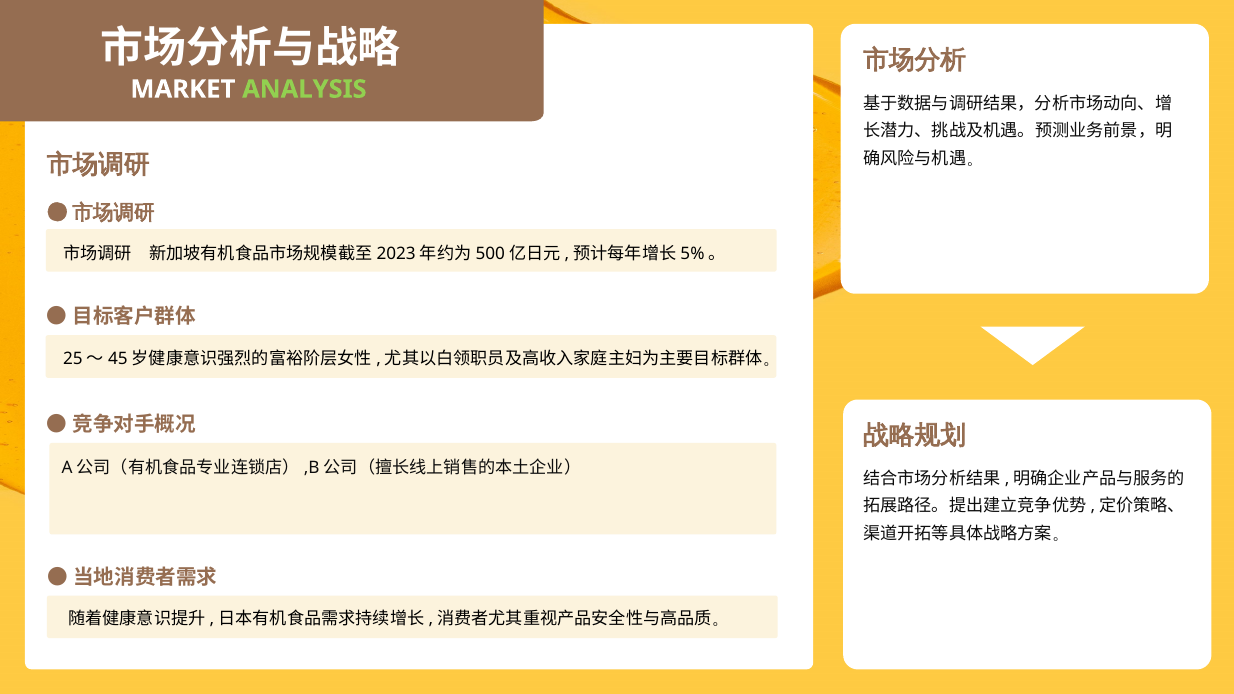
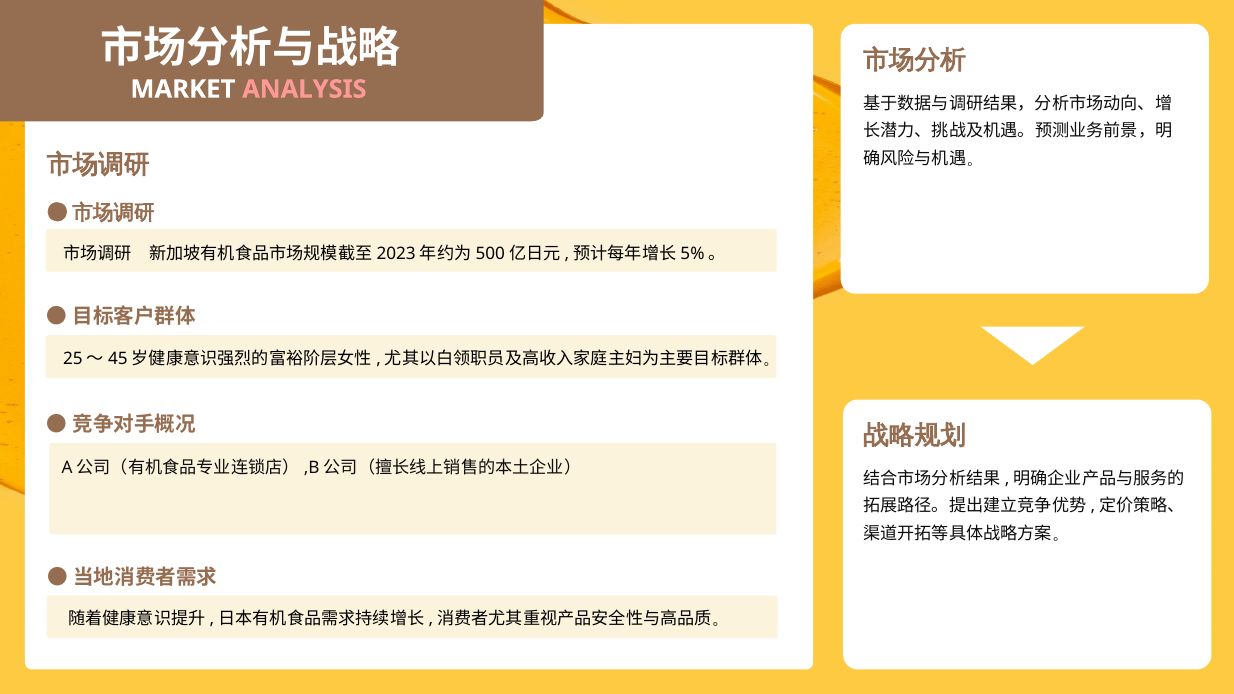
ANALYSIS colour: light green -> pink (304, 89)
